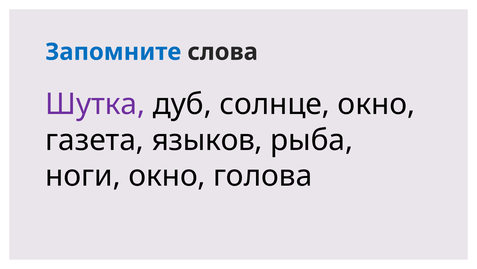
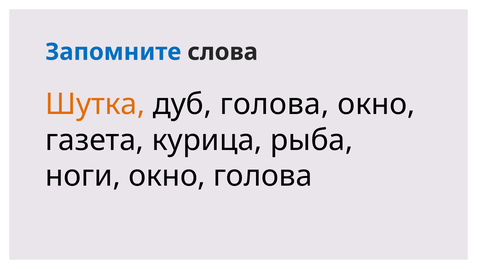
Шутка colour: purple -> orange (95, 104)
дуб солнце: солнце -> голова (275, 104)
языков: языков -> курица (207, 140)
